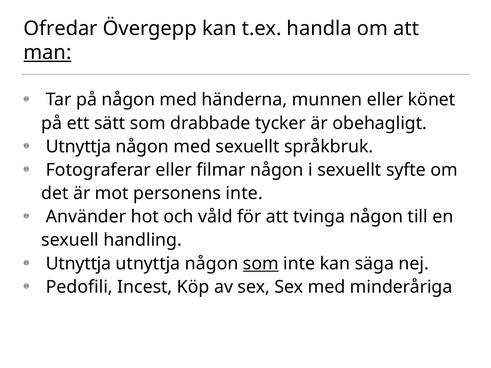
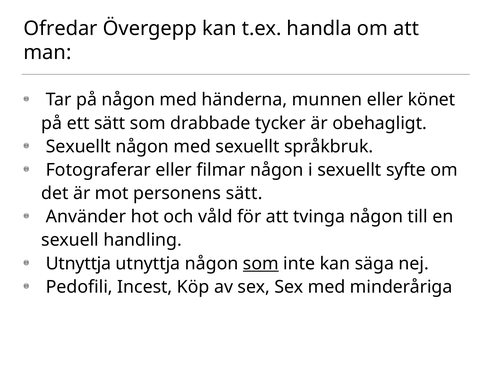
man underline: present -> none (47, 53)
Utnyttja: Utnyttja -> Sexuellt (78, 147)
personens inte: inte -> sätt (244, 193)
